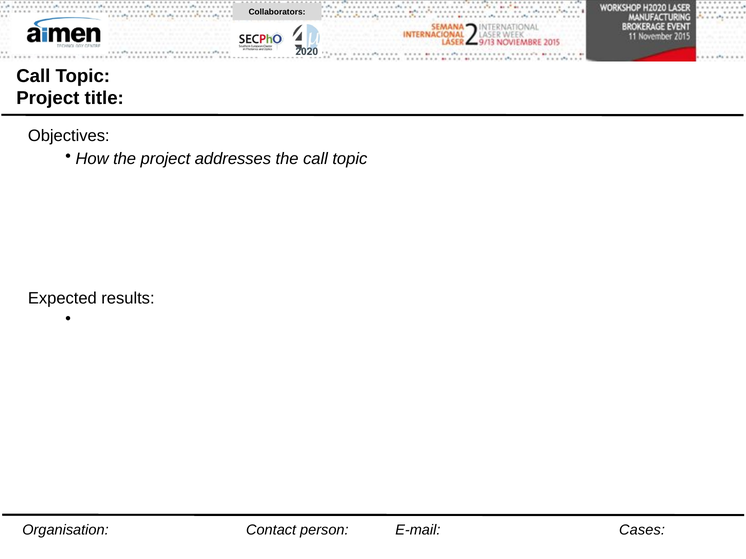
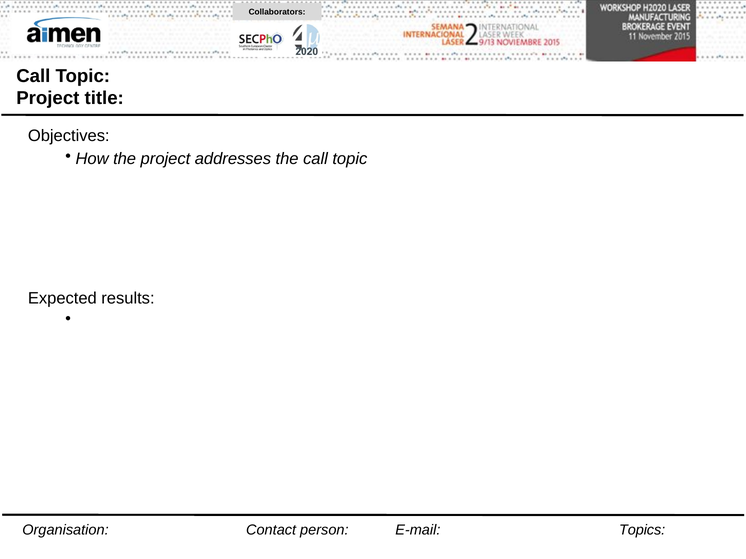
Cases: Cases -> Topics (642, 531)
